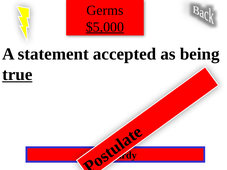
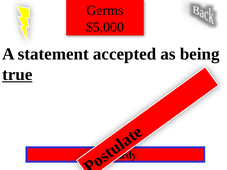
$5,000 underline: present -> none (105, 27)
